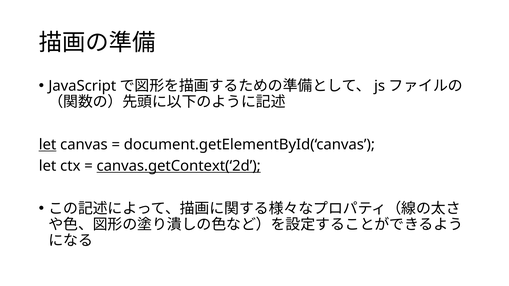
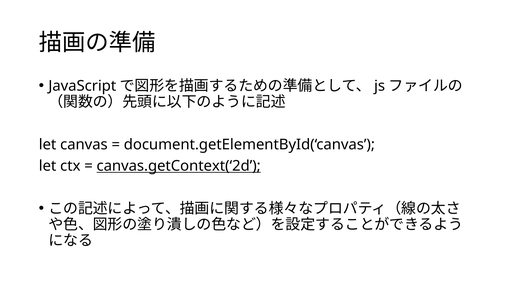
let underline: present -> none (48, 145)
